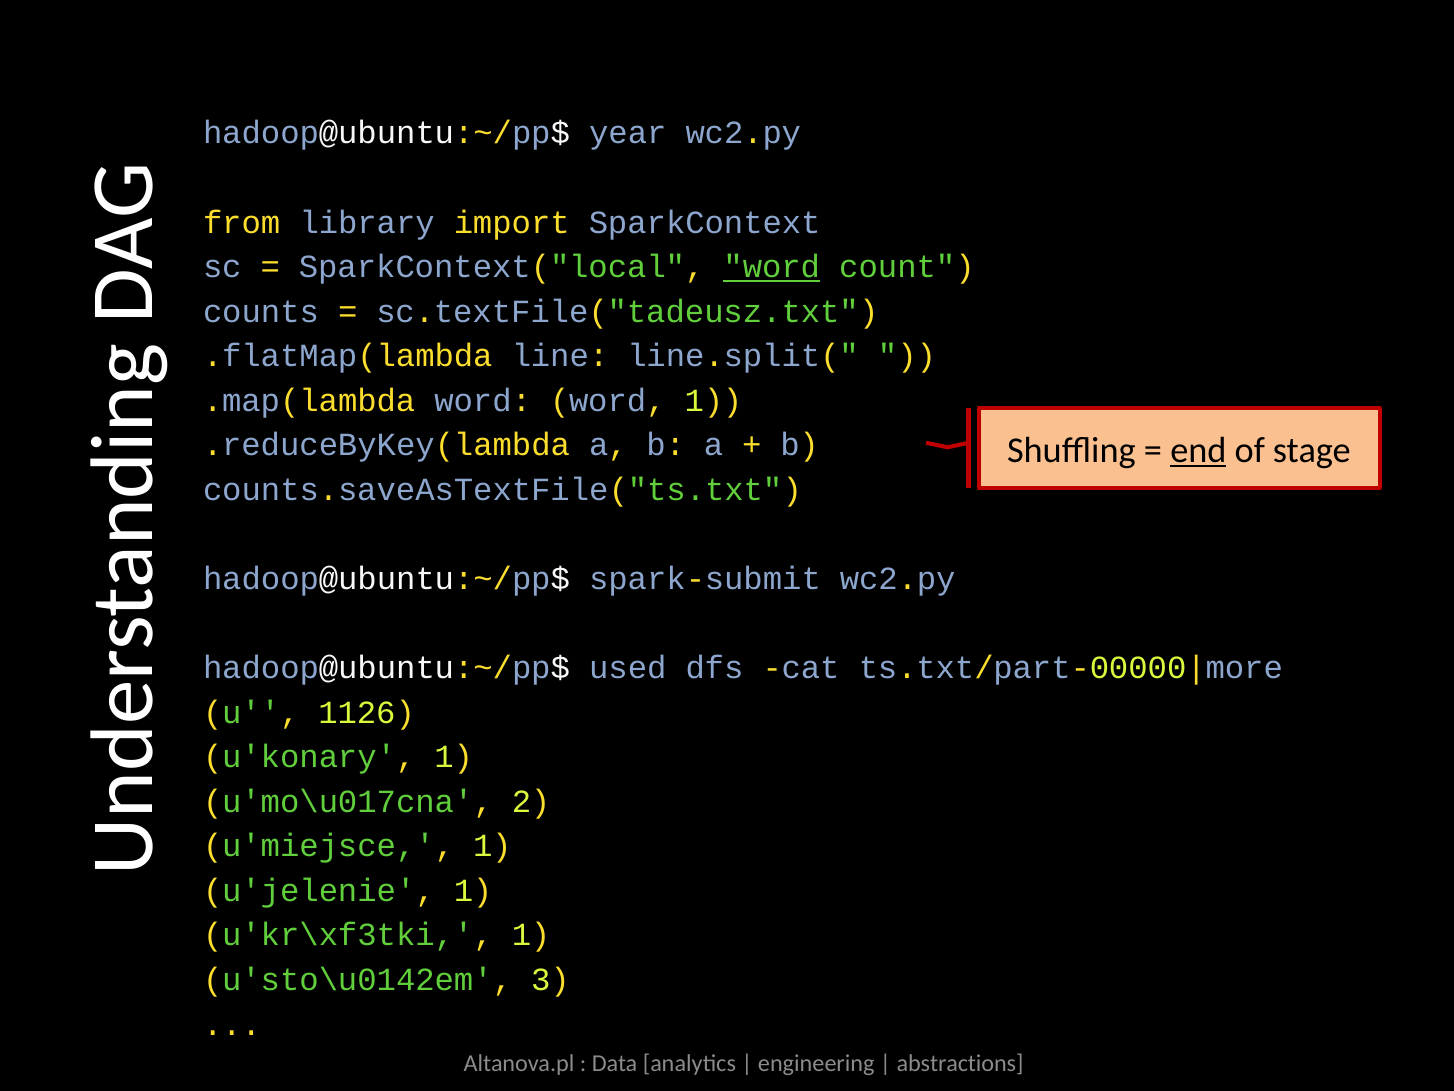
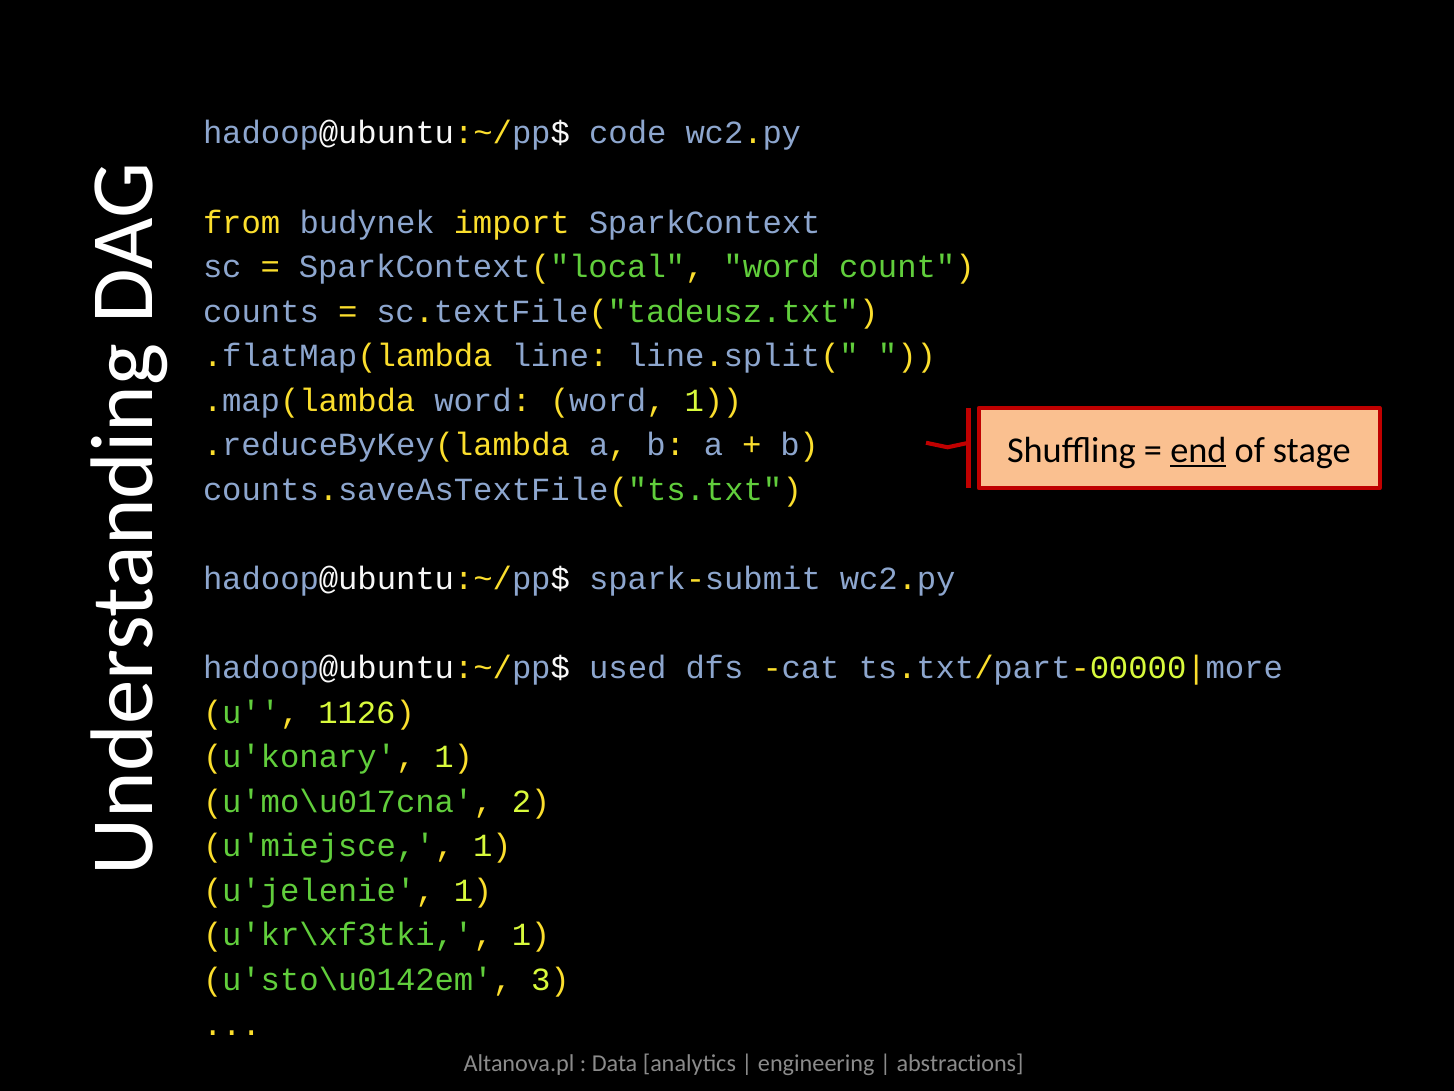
year: year -> code (628, 133)
library: library -> budynek (367, 222)
word underline: present -> none (772, 267)
